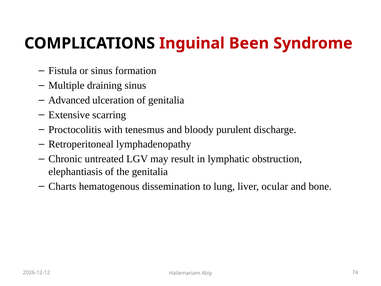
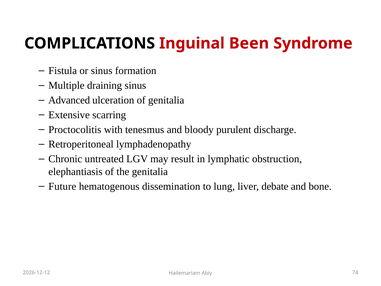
Charts: Charts -> Future (62, 186)
ocular: ocular -> debate (275, 186)
